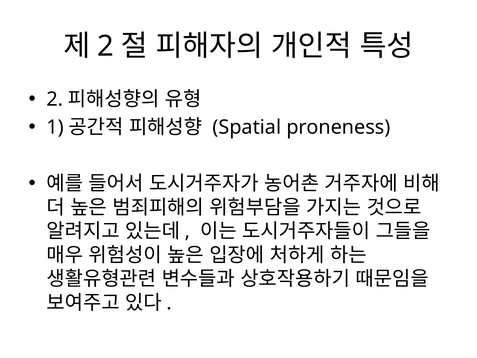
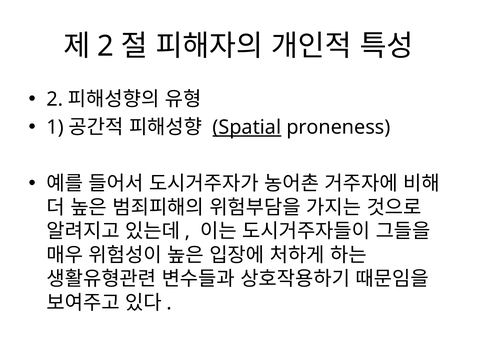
Spatial underline: none -> present (247, 127)
